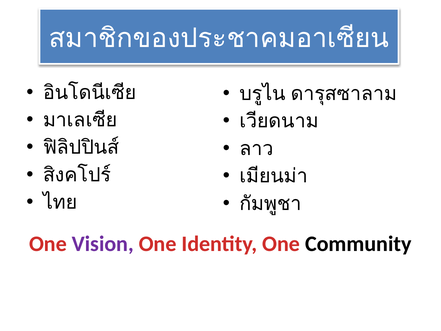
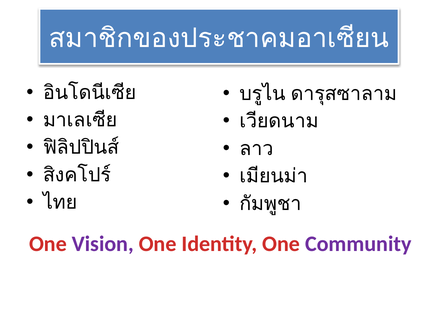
Community colour: black -> purple (358, 244)
